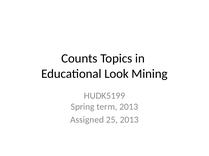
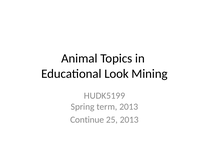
Counts: Counts -> Animal (79, 59)
Assigned: Assigned -> Continue (87, 120)
